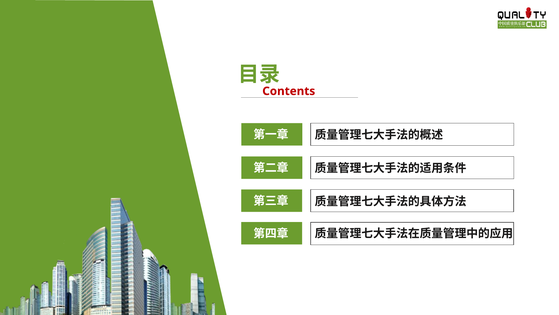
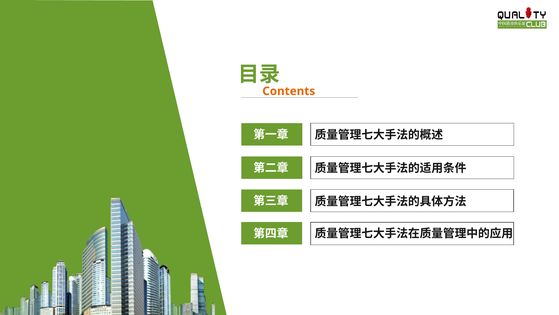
Contents colour: red -> orange (289, 91)
